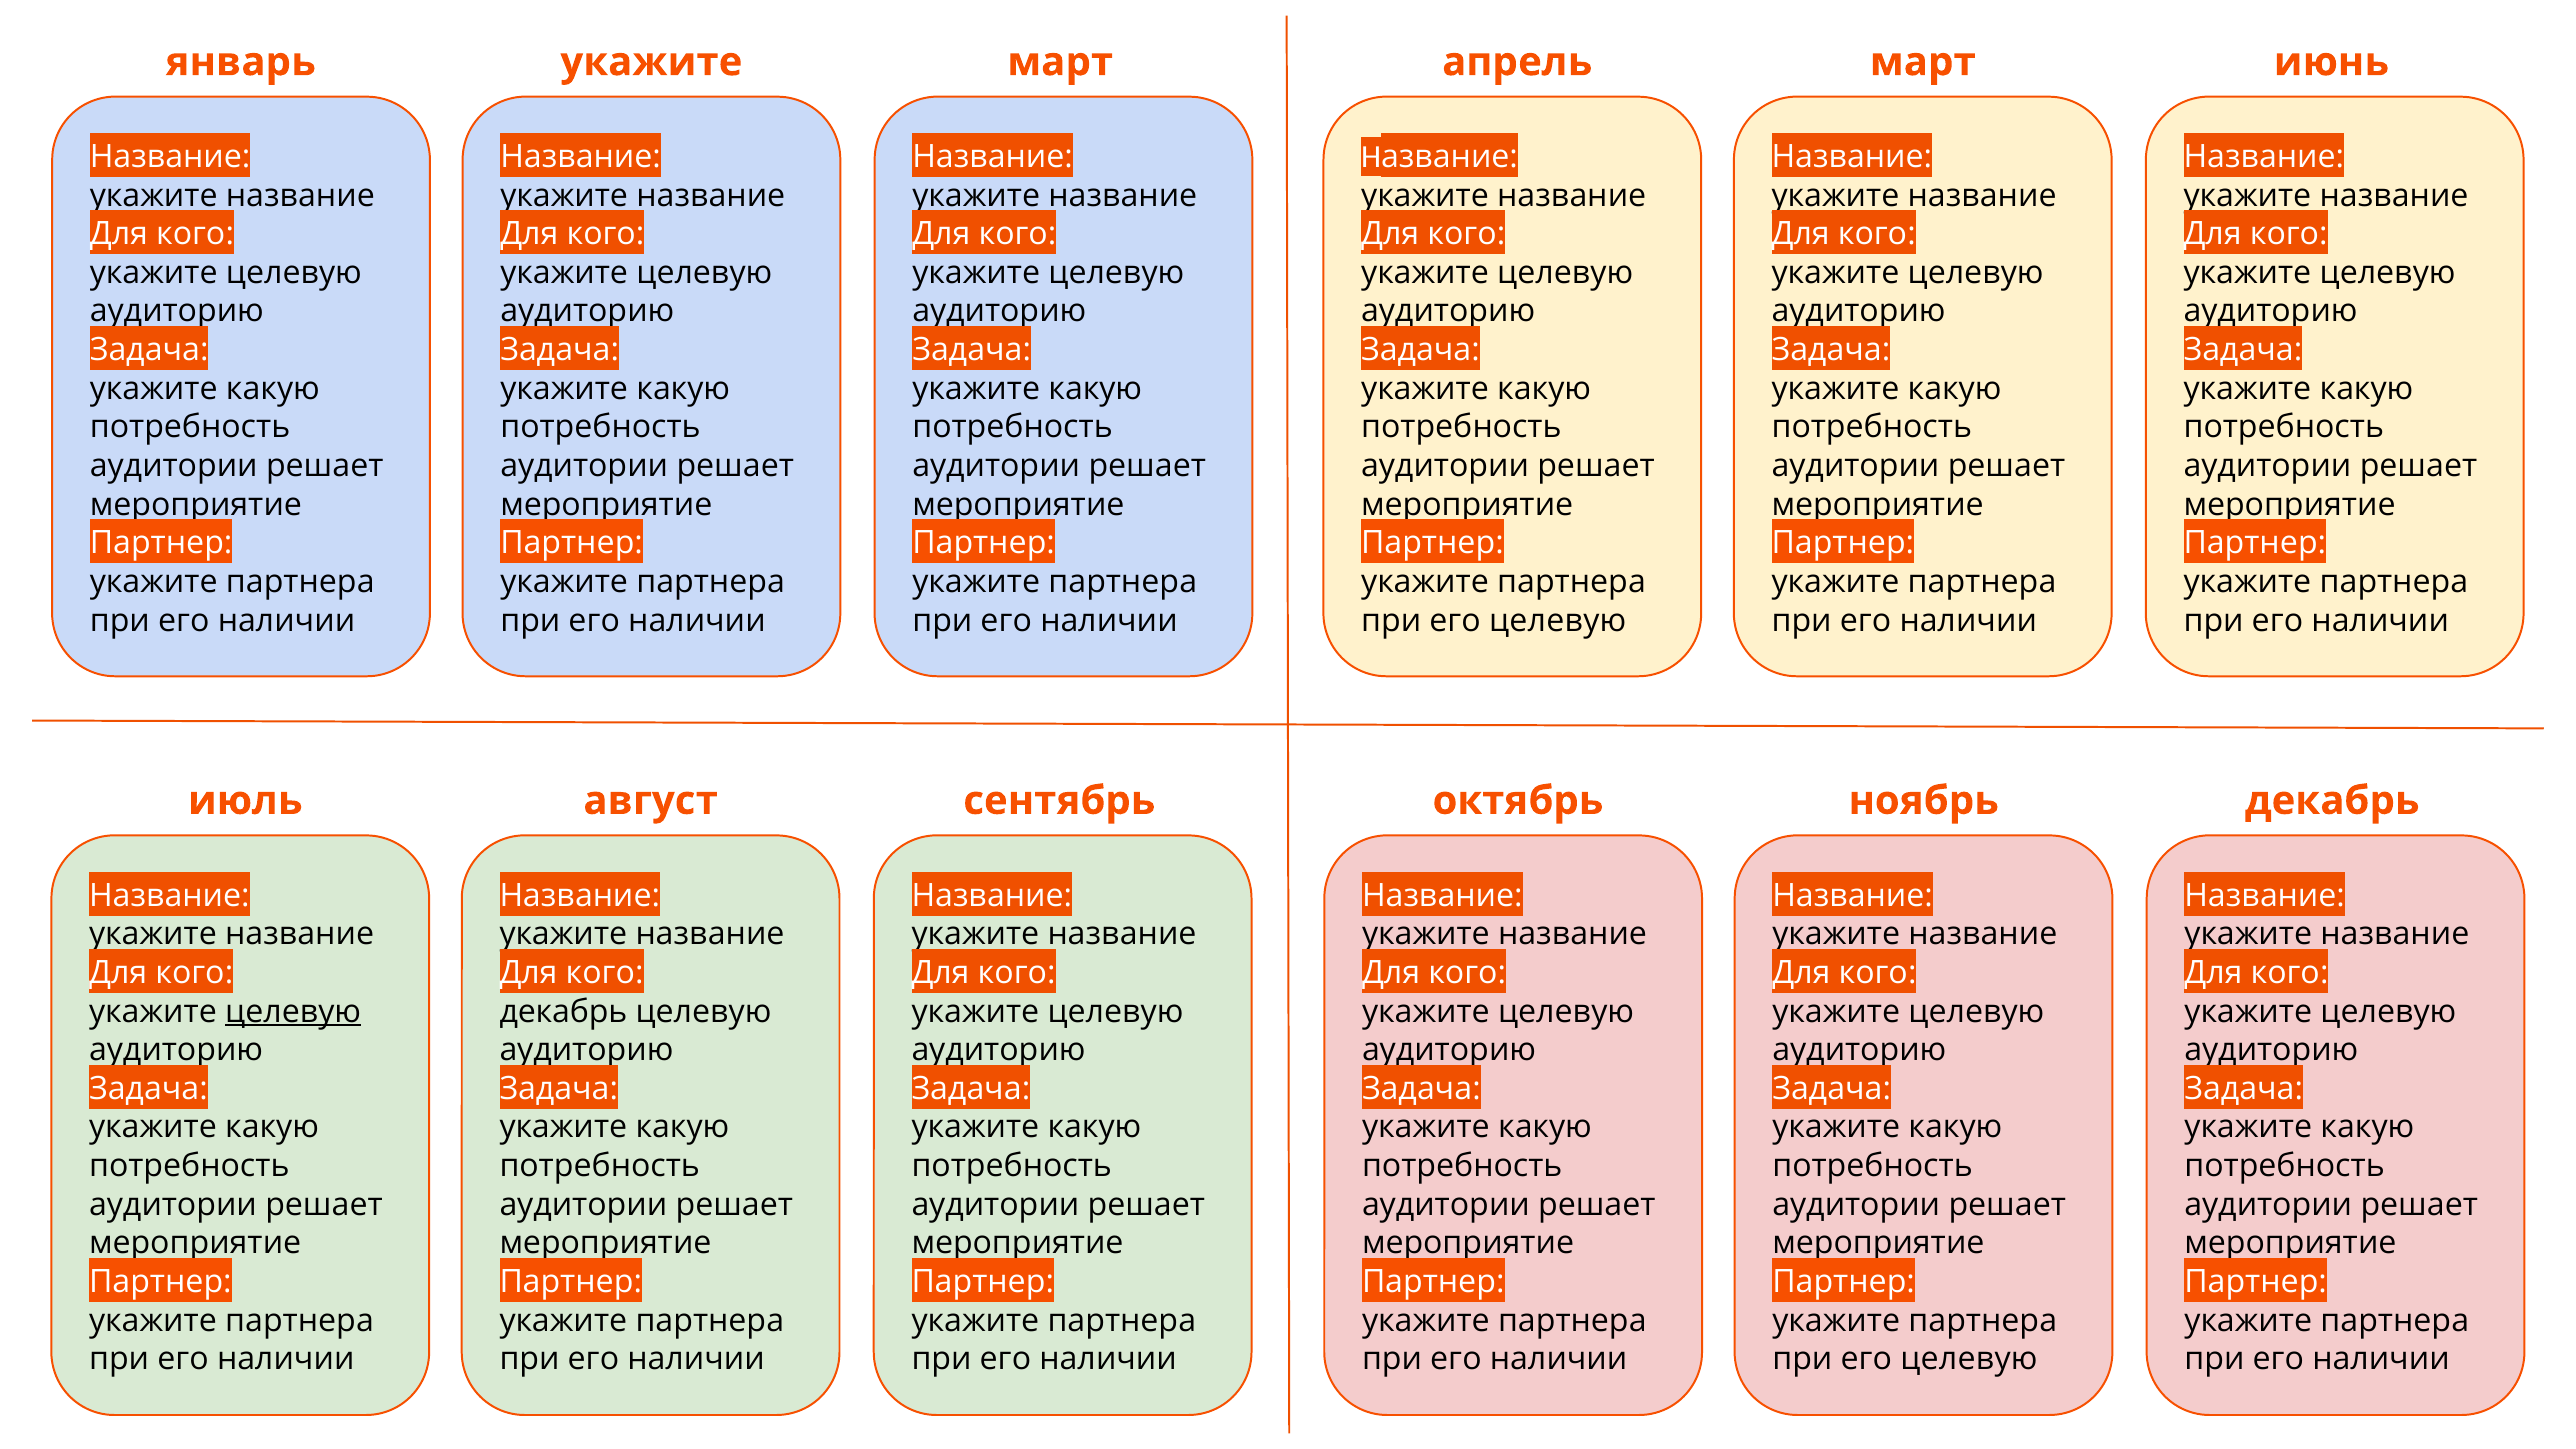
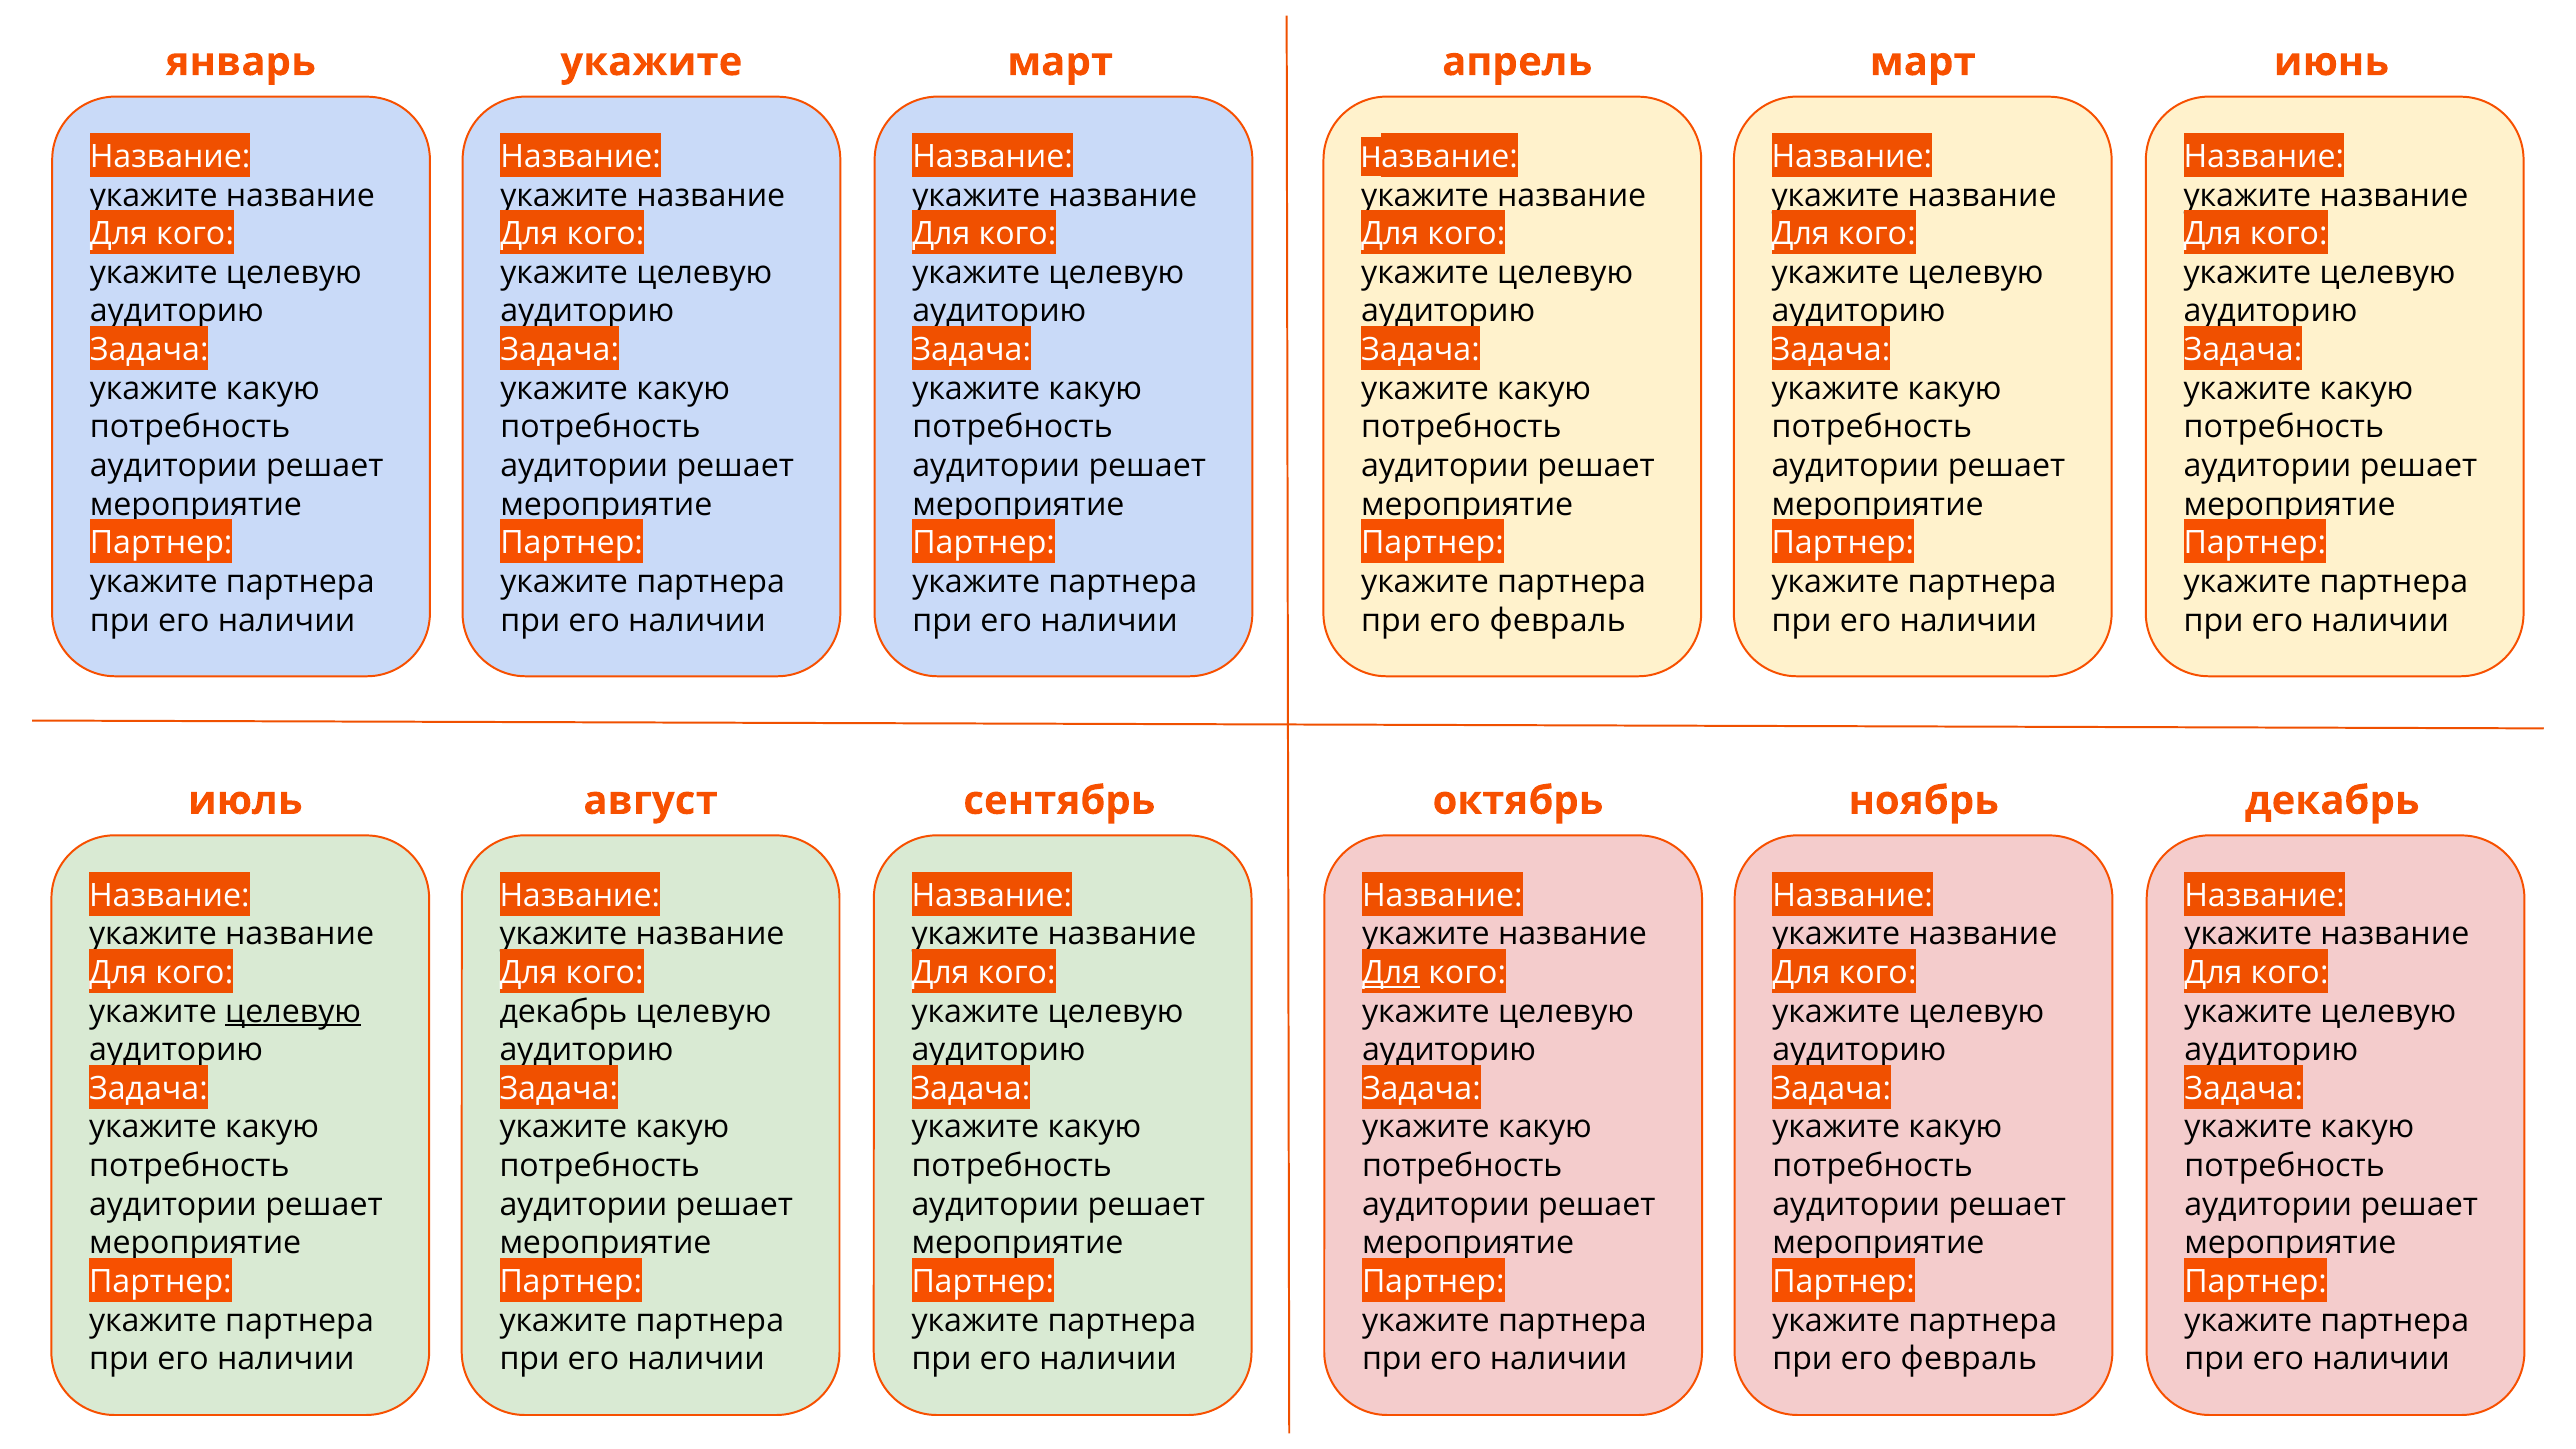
целевую: целевую -> февраль (1558, 620)
Для underline: none -> present (1391, 973)
целевую: целевую -> февраль (1969, 1359)
